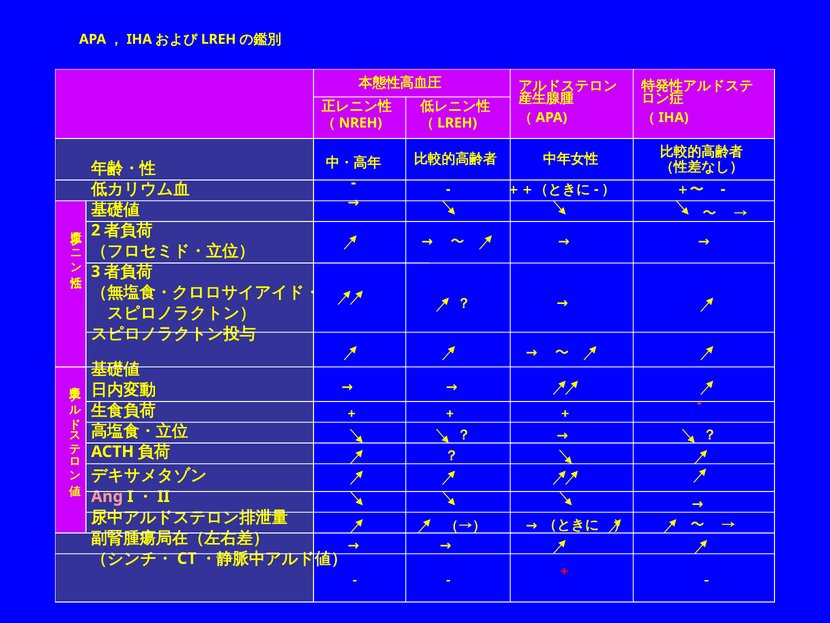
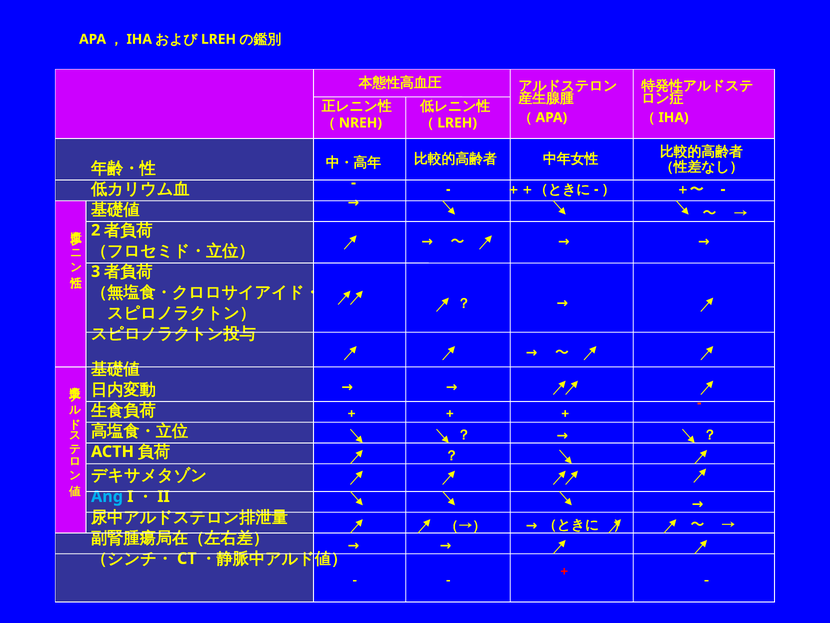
Ang colour: pink -> light blue (107, 496)
